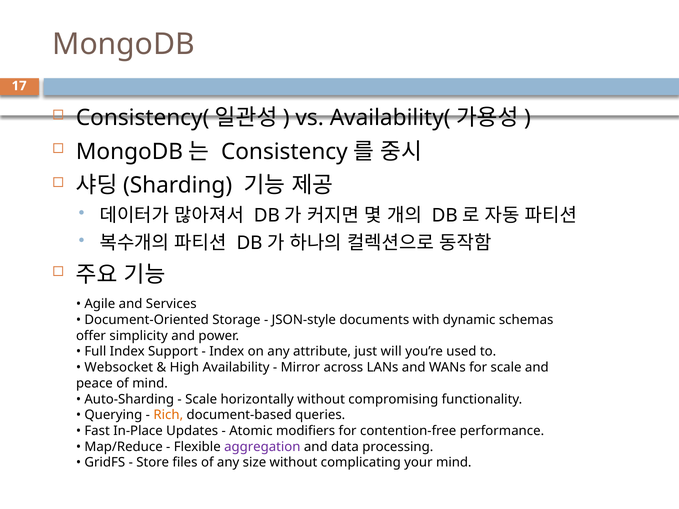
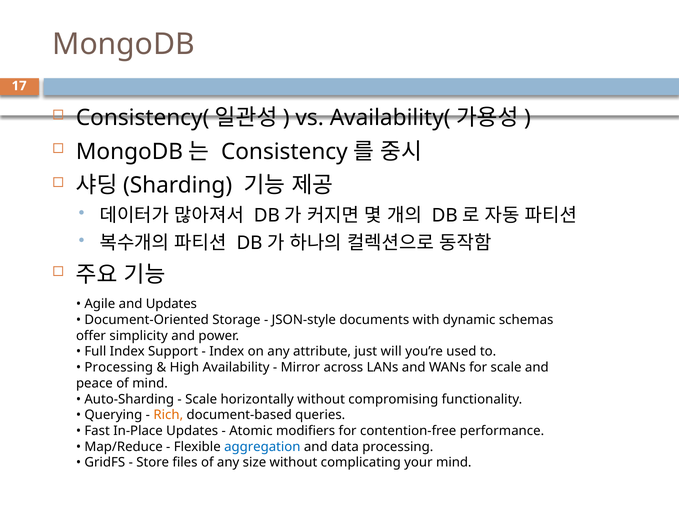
and Services: Services -> Updates (171, 304)
Websocket: Websocket -> Processing (119, 368)
aggregation colour: purple -> blue (262, 447)
